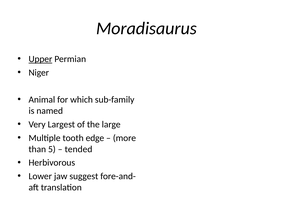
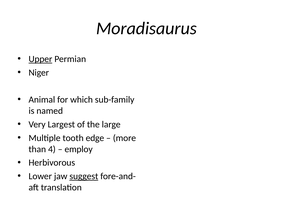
5: 5 -> 4 (52, 149)
tended: tended -> employ (79, 149)
suggest underline: none -> present (84, 176)
